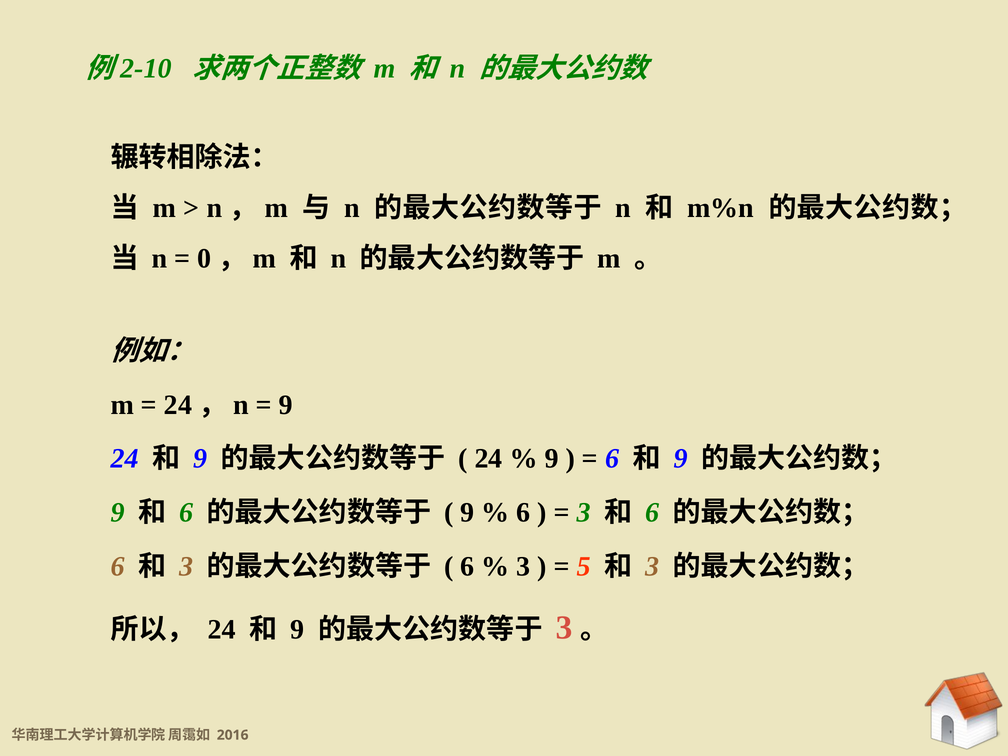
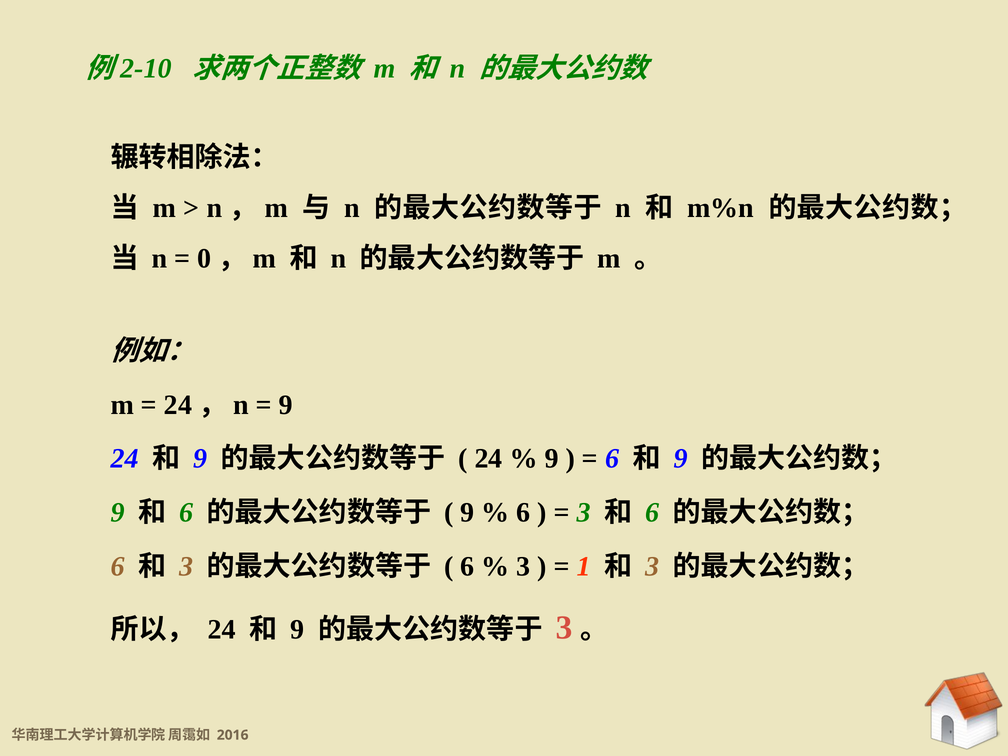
5: 5 -> 1 (584, 566)
